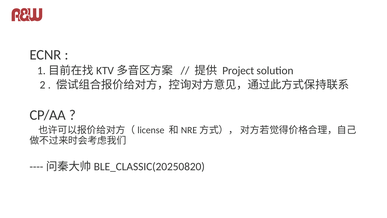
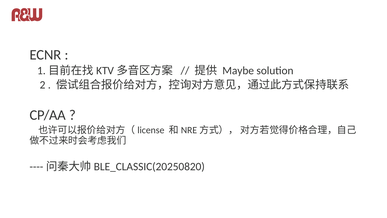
Project: Project -> Maybe (238, 71)
